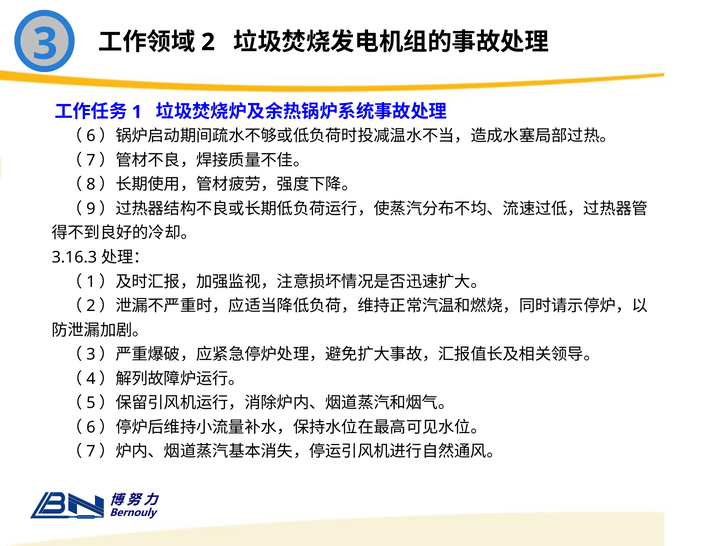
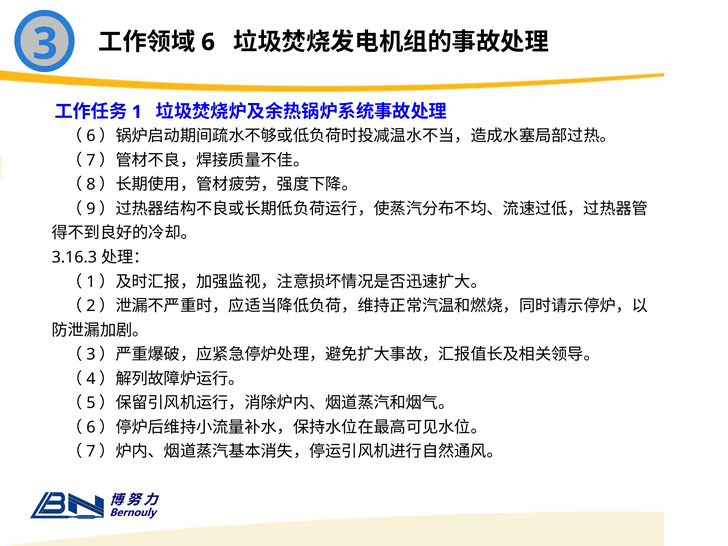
2: 2 -> 6 (208, 42)
